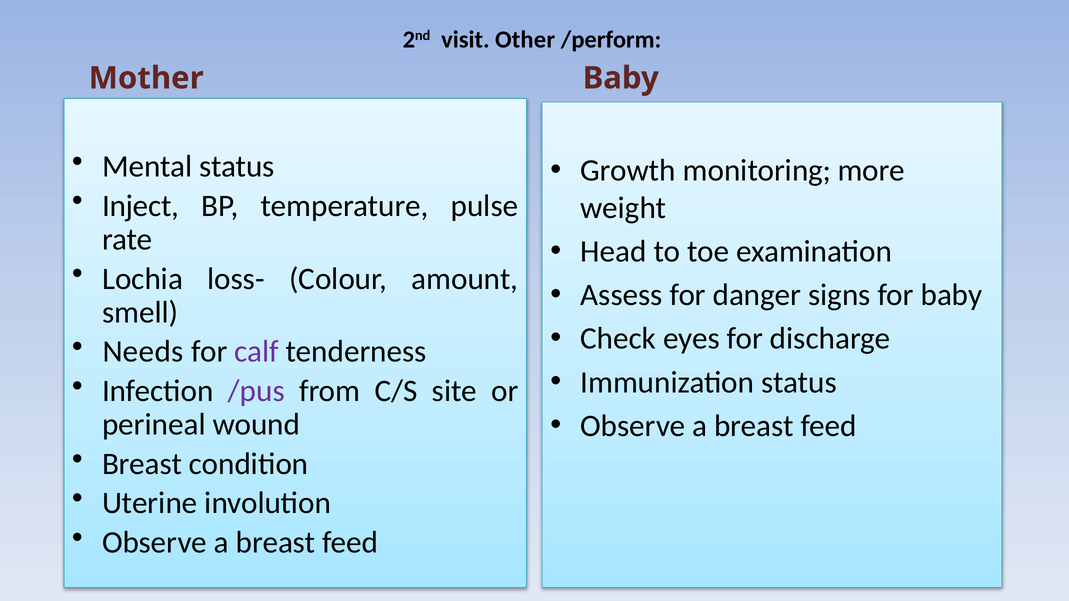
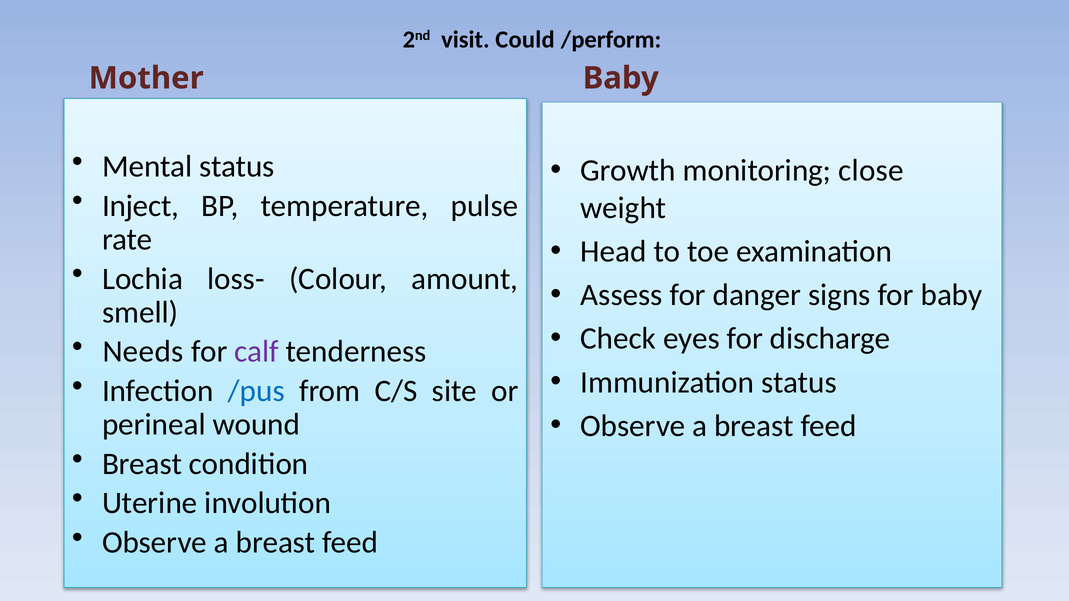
Other: Other -> Could (525, 39)
more: more -> close (871, 171)
/pus colour: purple -> blue (256, 391)
